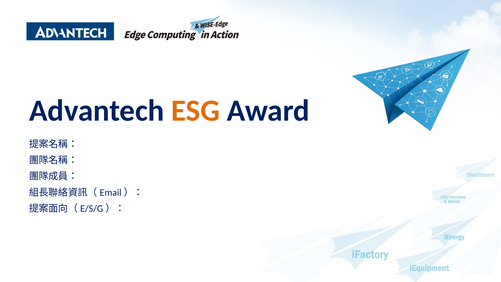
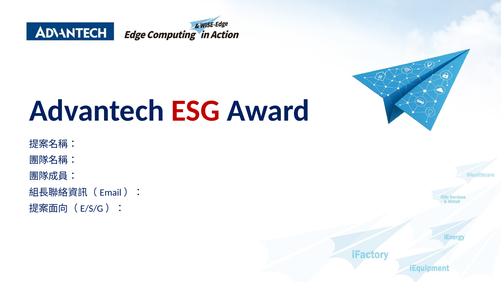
ESG colour: orange -> red (196, 111)
